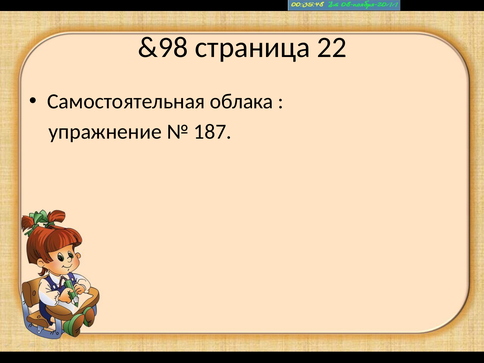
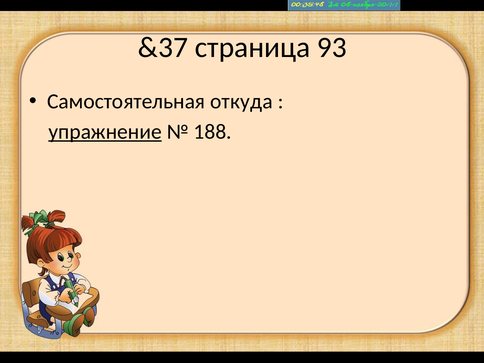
&98: &98 -> &37 (163, 47)
22: 22 -> 93 (332, 47)
облака: облака -> откуда (241, 102)
упражнение underline: none -> present (105, 132)
187: 187 -> 188 (213, 132)
